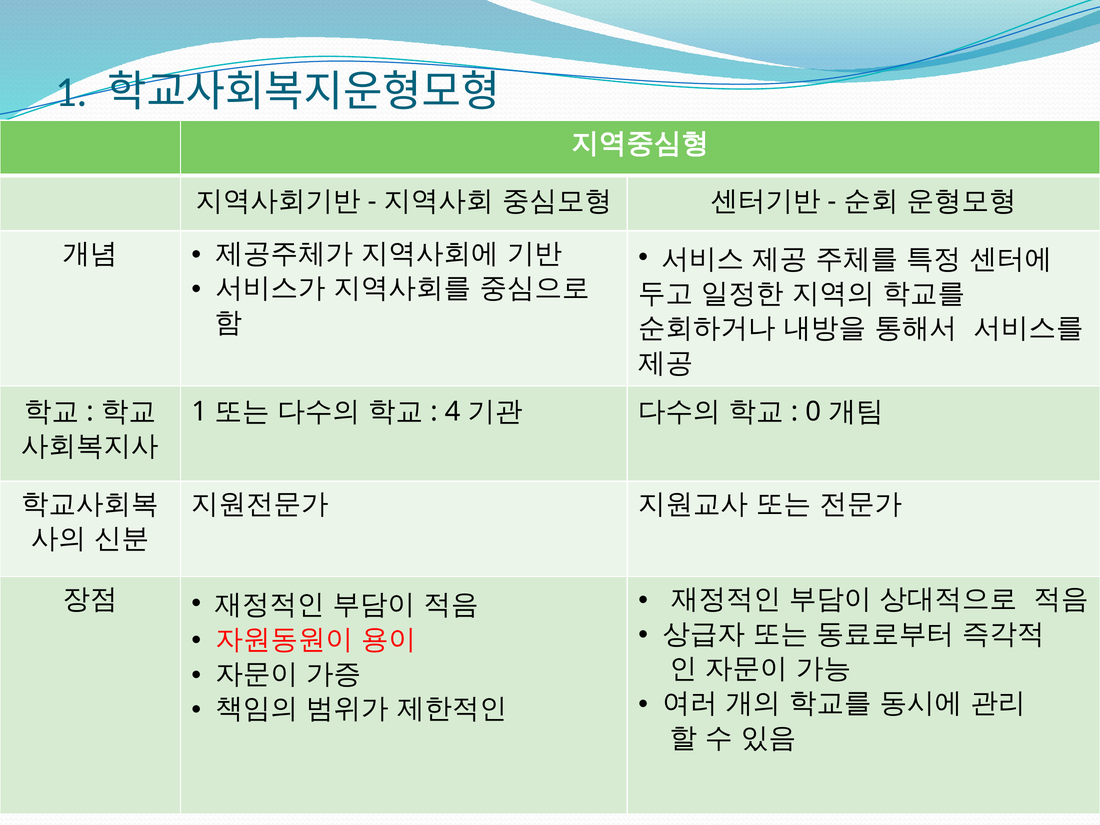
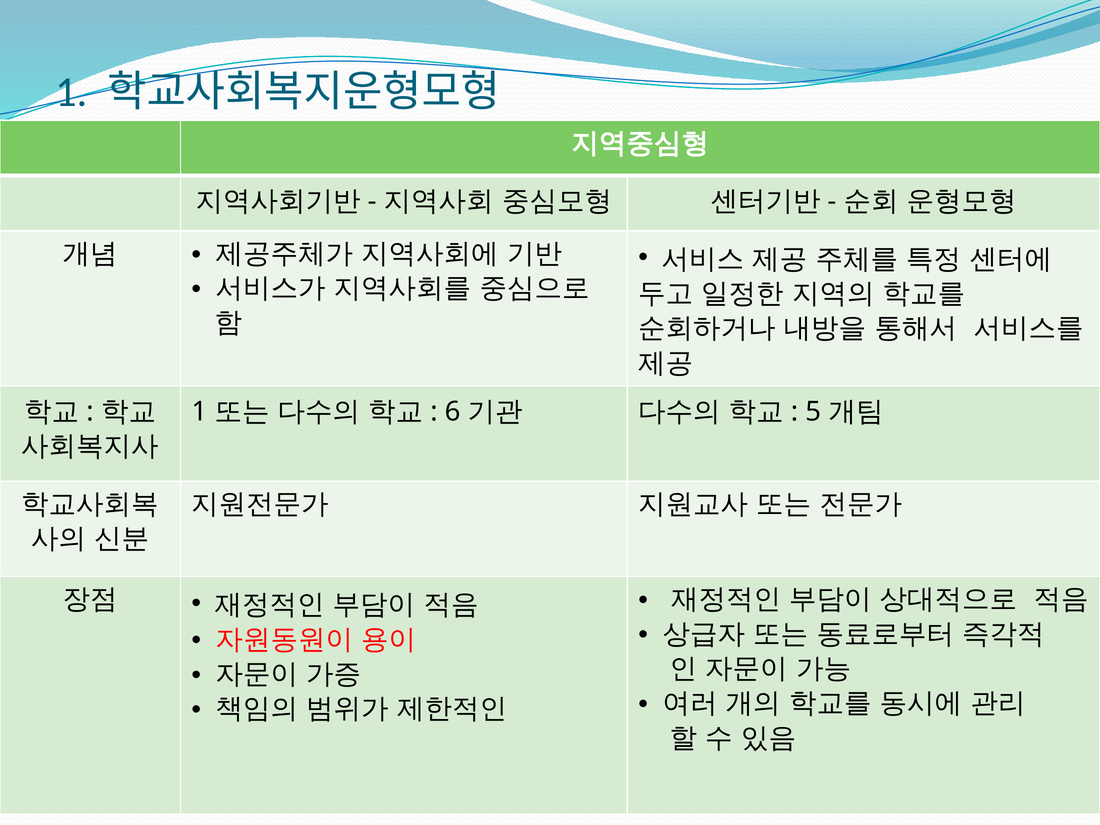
4: 4 -> 6 (453, 412)
0: 0 -> 5 (813, 412)
